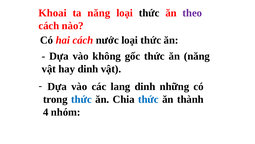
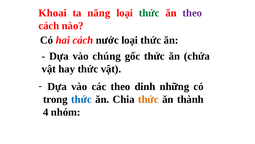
thức colour: black -> green (149, 13)
không: không -> chúng (107, 56)
ăn năng: năng -> chứa (197, 56)
hay dinh: dinh -> thức (88, 69)
các lang: lang -> theo (121, 86)
thức colour: blue -> orange (148, 99)
